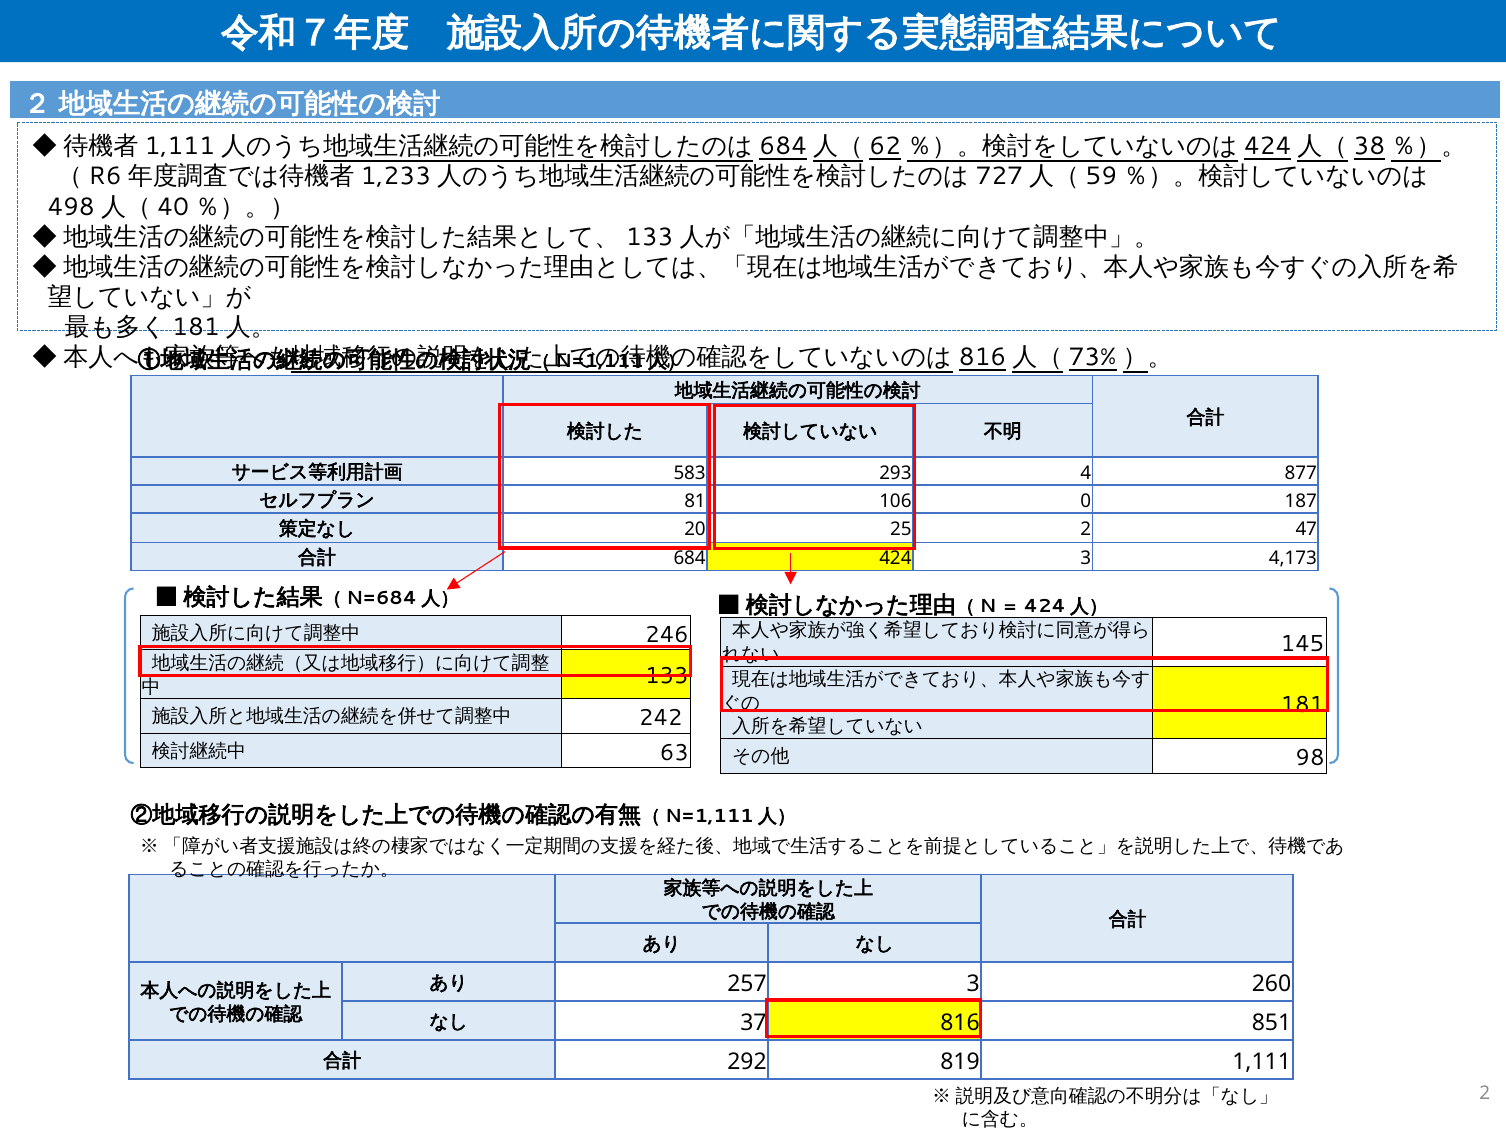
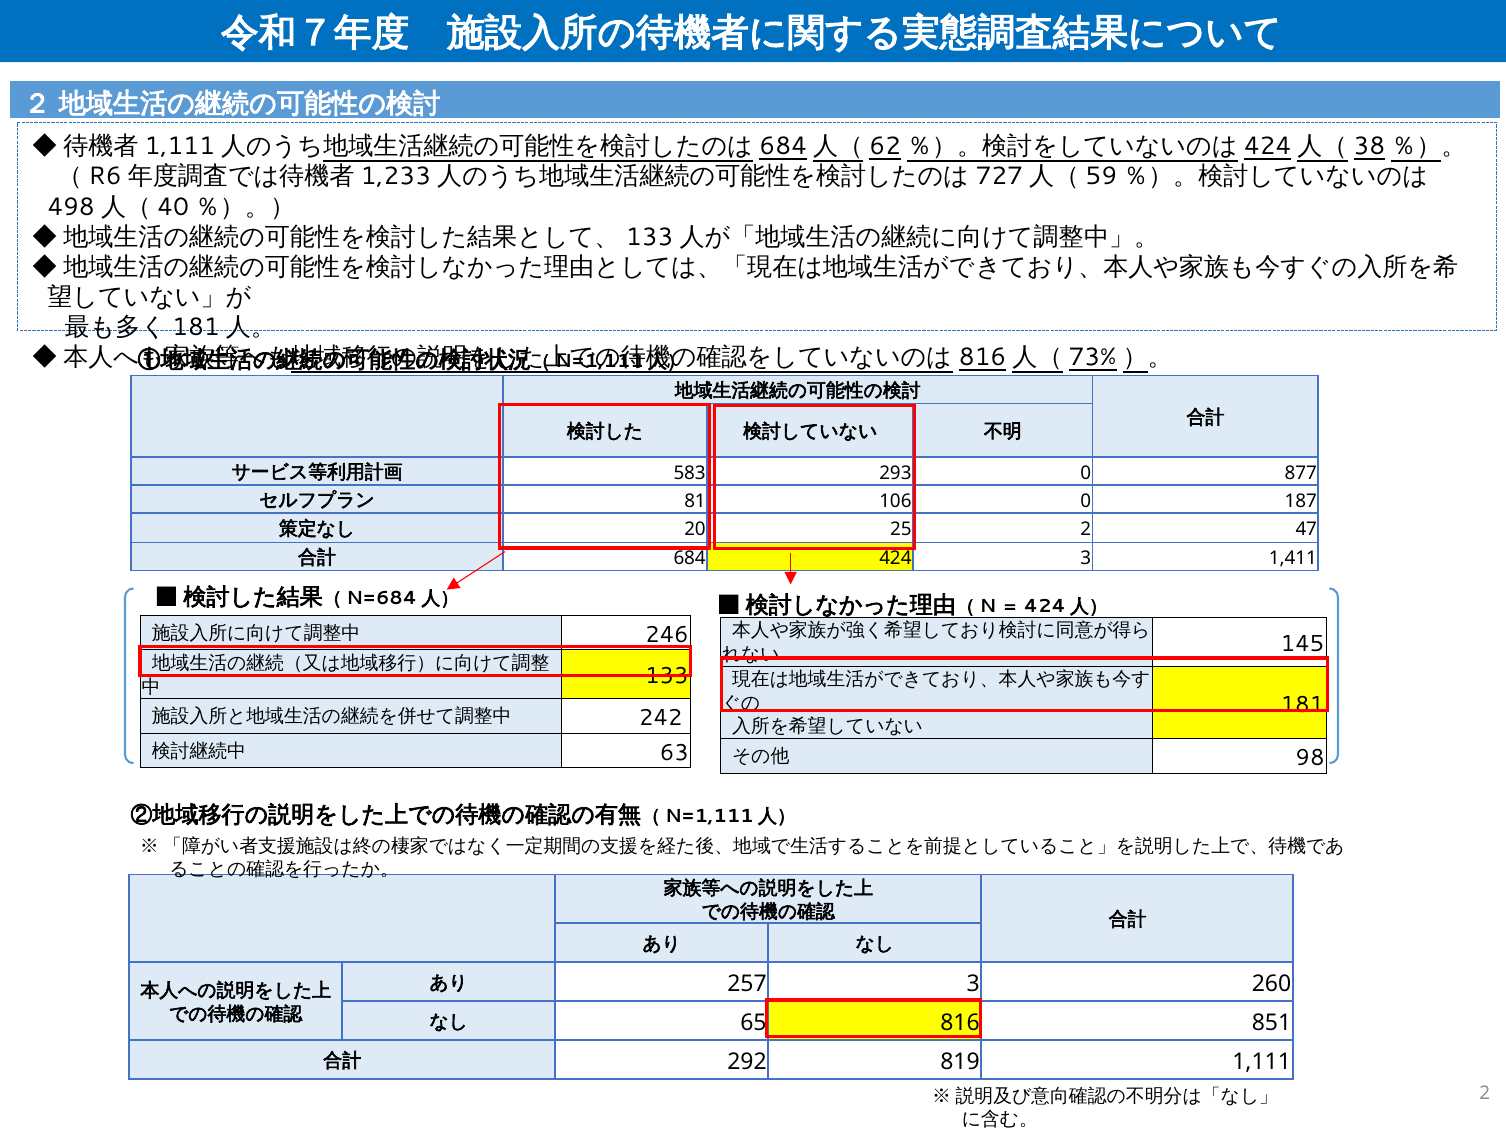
293 4: 4 -> 0 (1086, 473)
4,173: 4,173 -> 1,411 (1293, 558)
37: 37 -> 65 (754, 1022)
